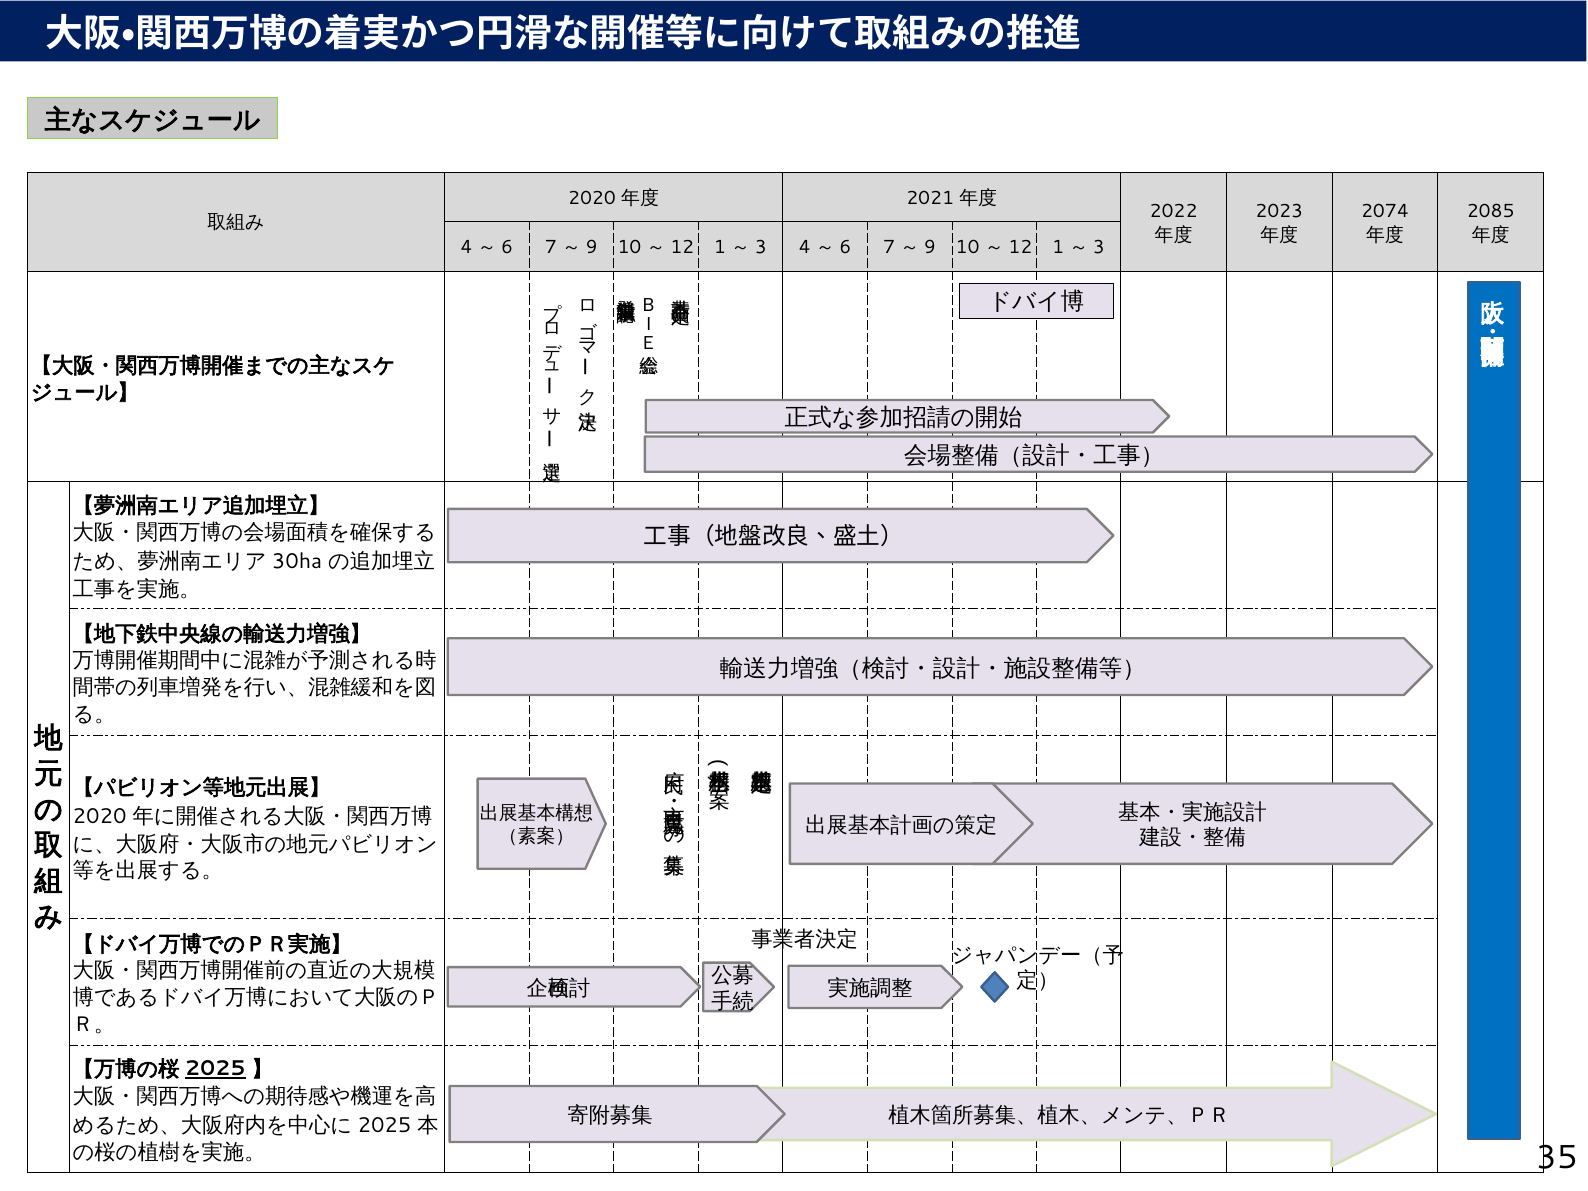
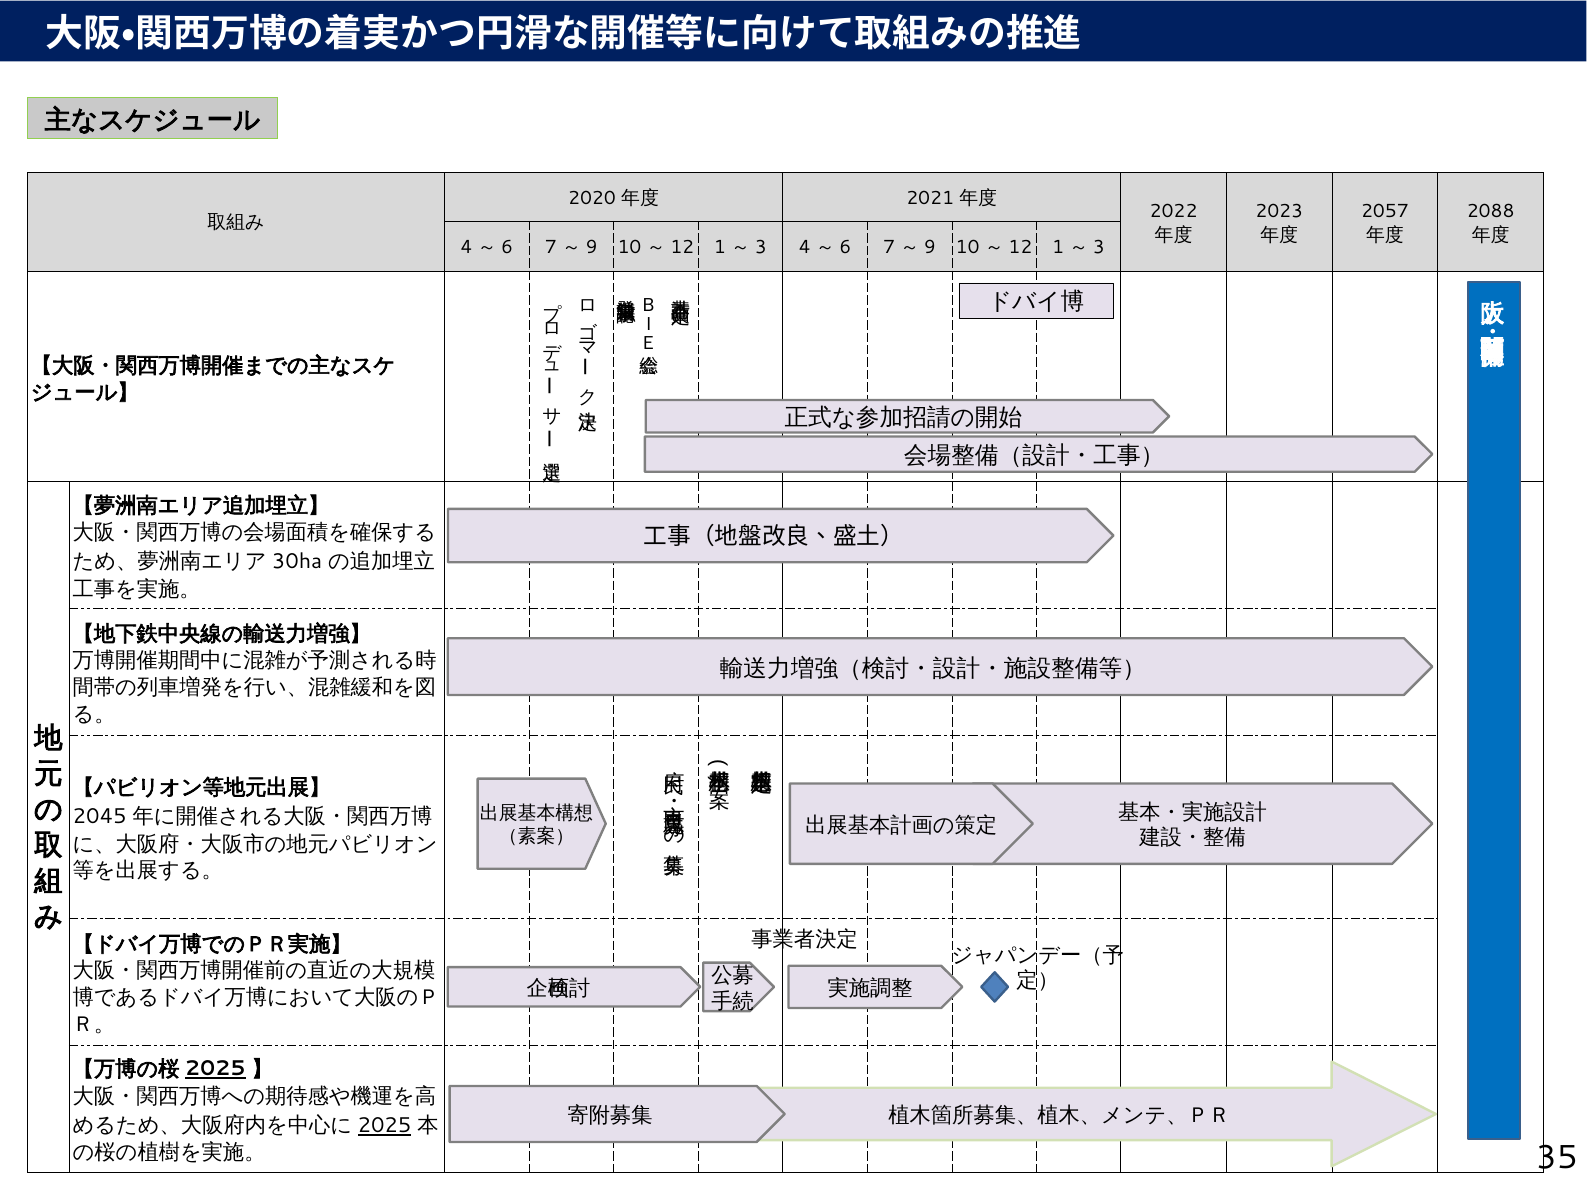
2074: 2074 -> 2057 (1385, 211)
2085: 2085 -> 2088 (1491, 211)
2020: 2020 -> 2045 (100, 817)
2025 underline: none -> present (384, 1126)
